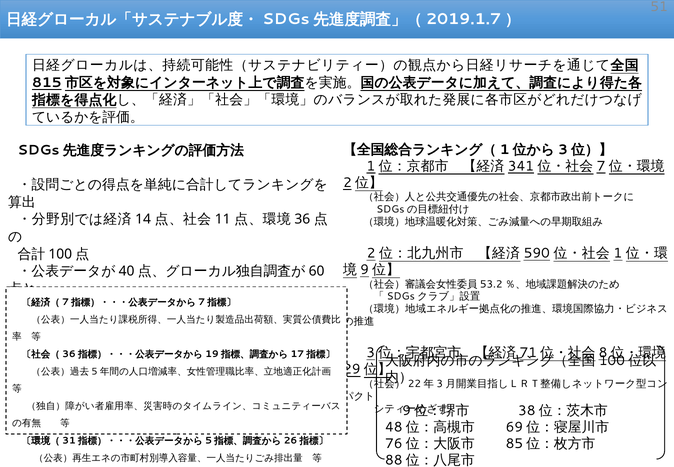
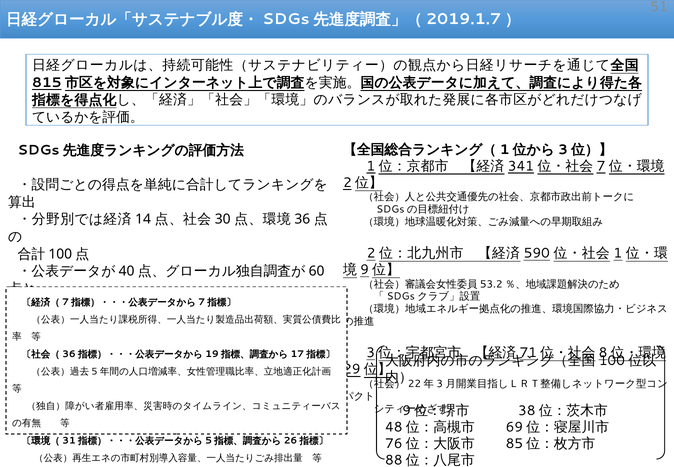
11: 11 -> 30 (223, 219)
